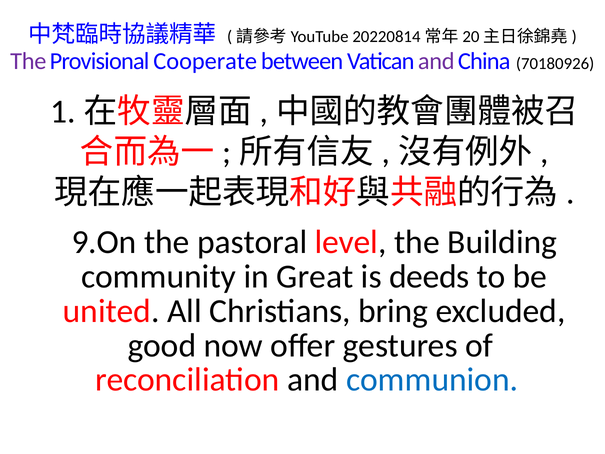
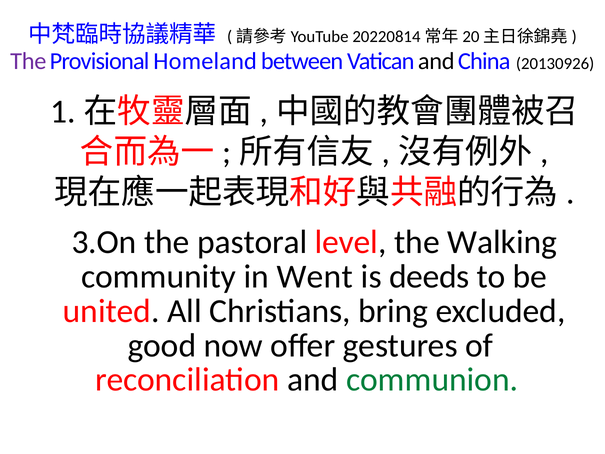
Cooperate: Cooperate -> Homeland (205, 61)
and colour: purple -> black (436, 61)
70180926: 70180926 -> 20130926 (555, 64)
9.On: 9.On -> 3.On (104, 242)
Building: Building -> Walking (502, 242)
Great: Great -> Went (315, 276)
communion colour: blue -> green (432, 380)
